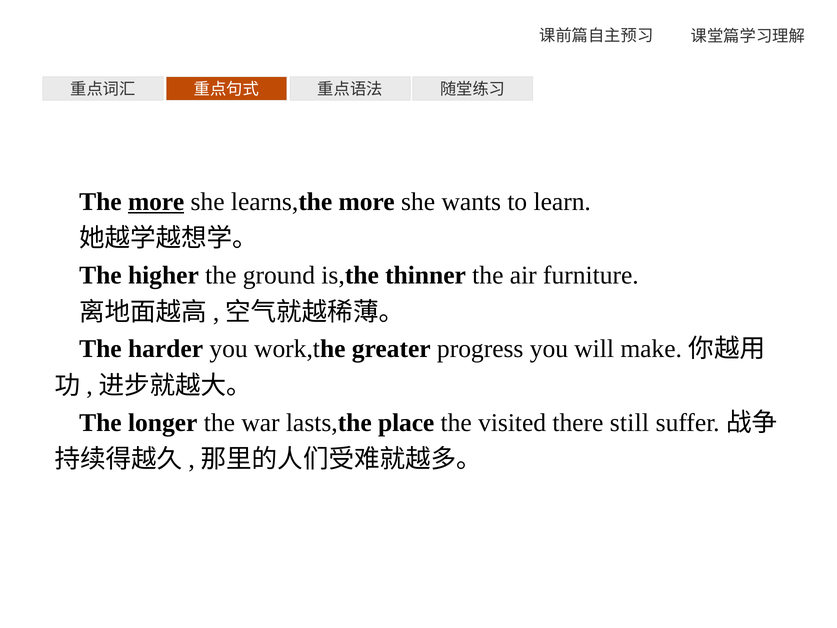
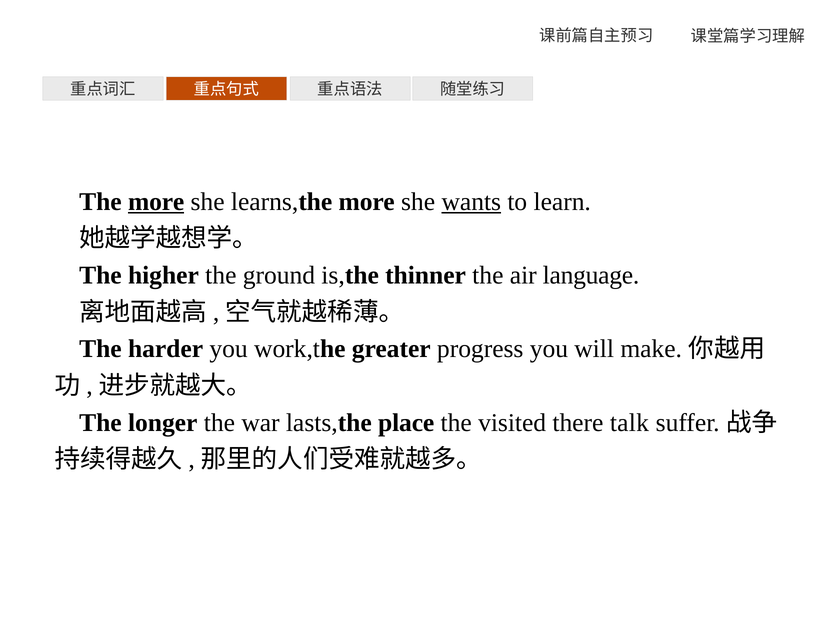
wants underline: none -> present (471, 202)
furniture: furniture -> language (591, 275)
still: still -> talk (629, 422)
